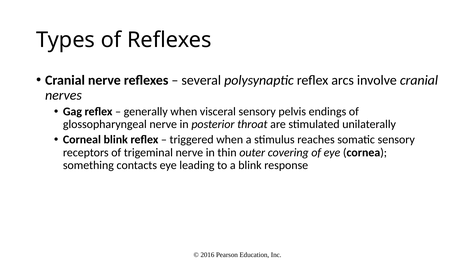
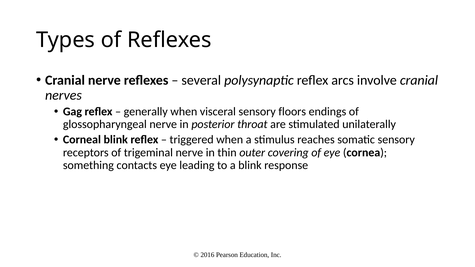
pelvis: pelvis -> floors (292, 112)
